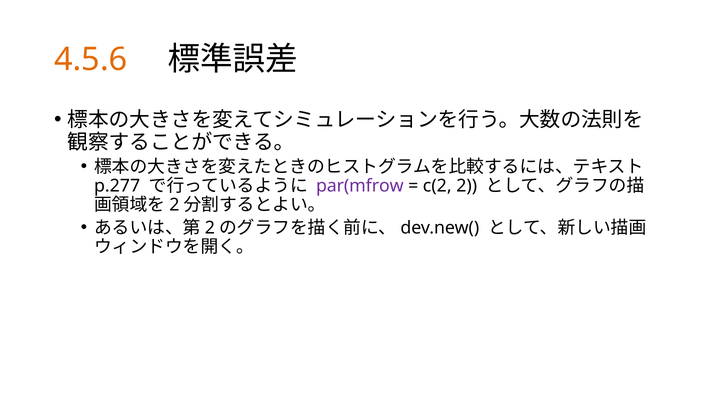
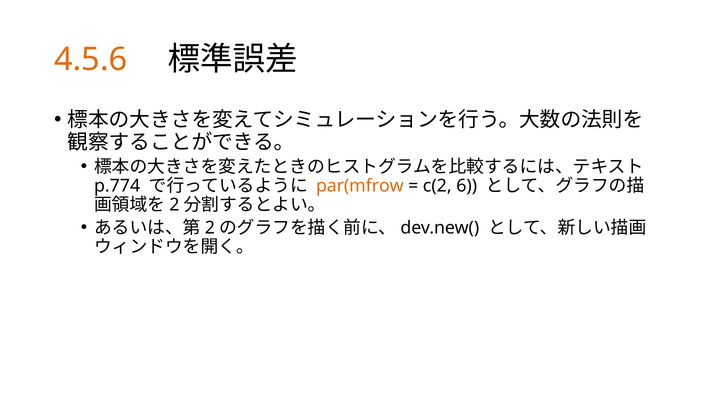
p.277: p.277 -> p.774 (117, 186)
par(mfrow colour: purple -> orange (360, 186)
c(2 2: 2 -> 6 (467, 186)
